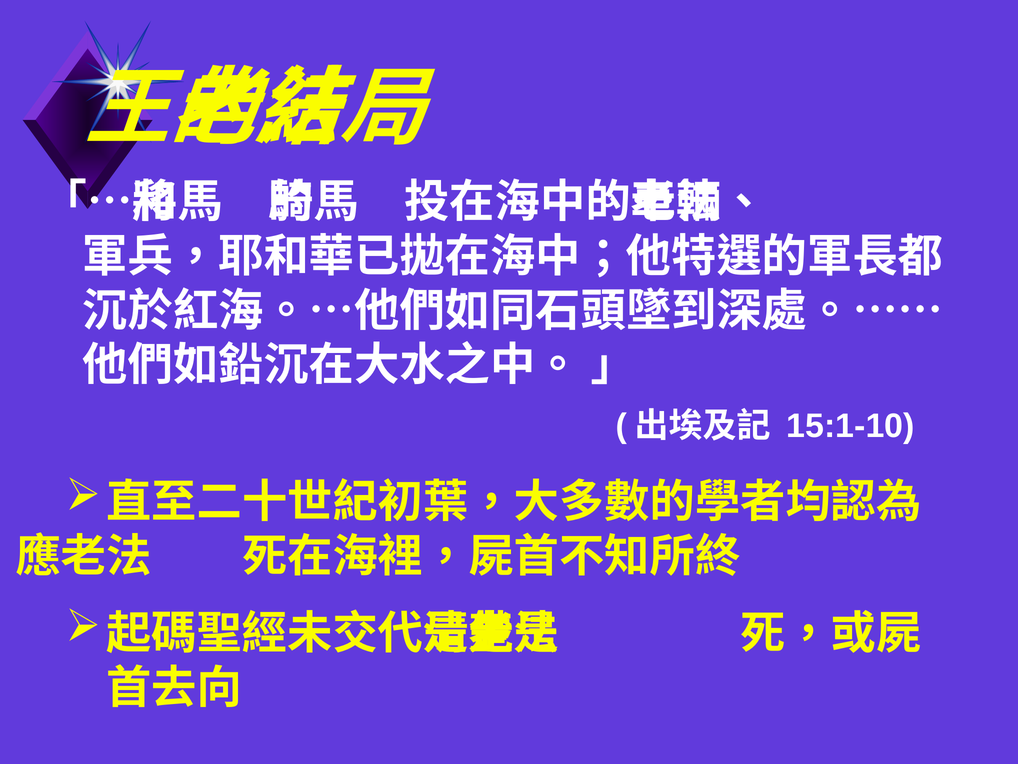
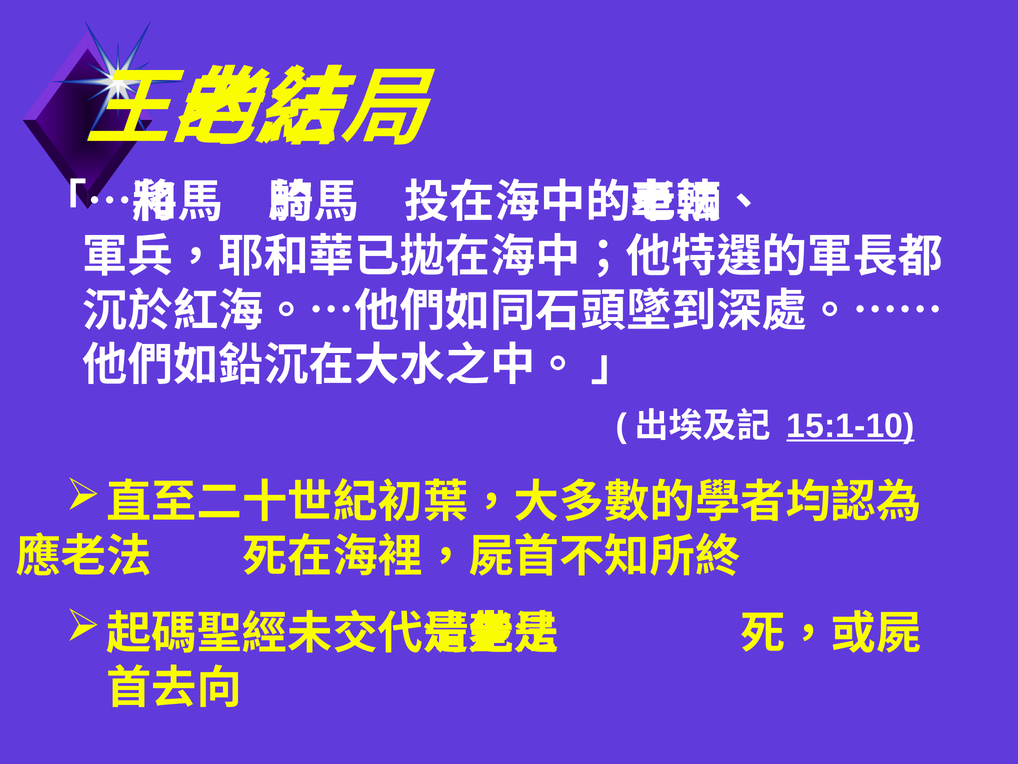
15:1-10 underline: none -> present (851, 426)
